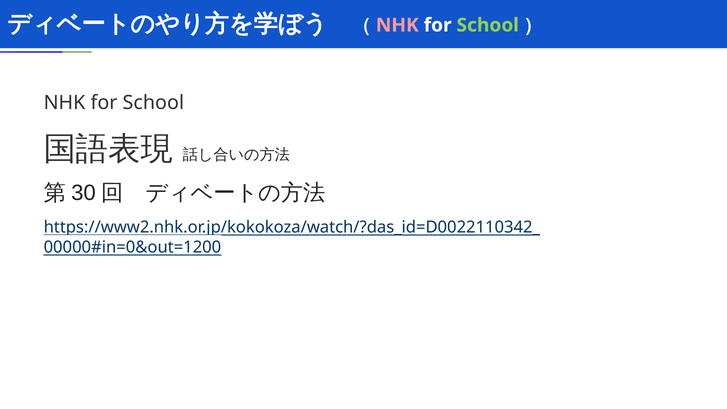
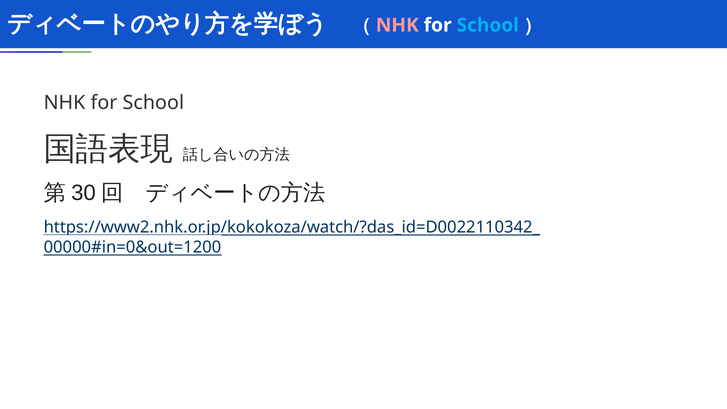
School colour: light green -> light blue (488, 25)
